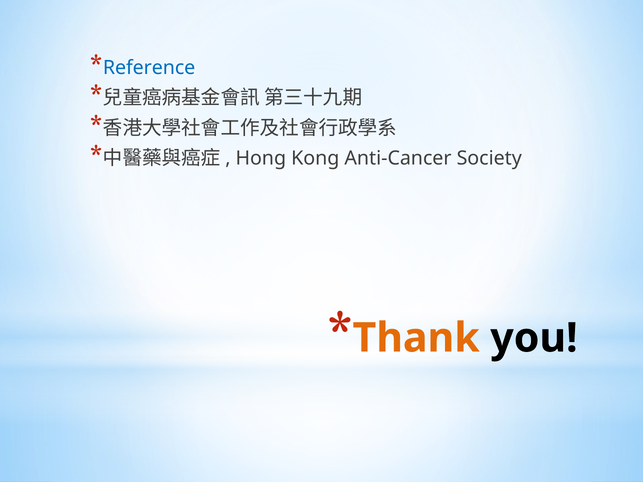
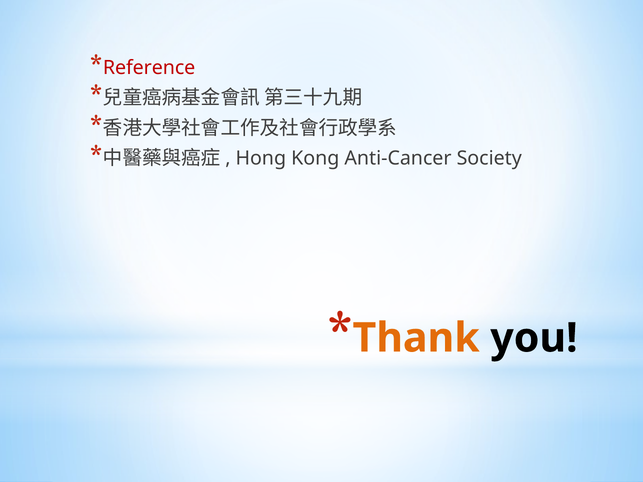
Reference colour: blue -> red (149, 68)
